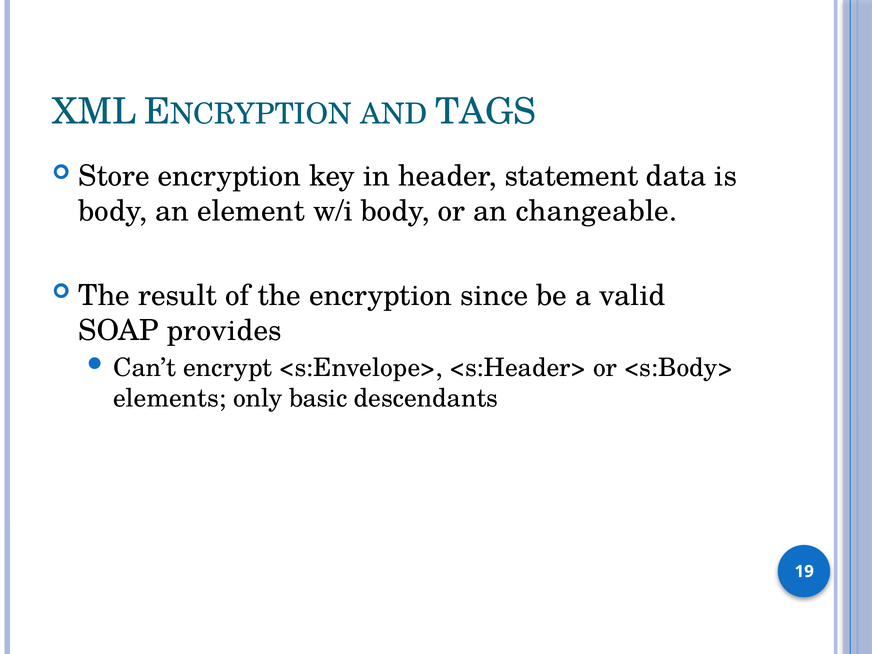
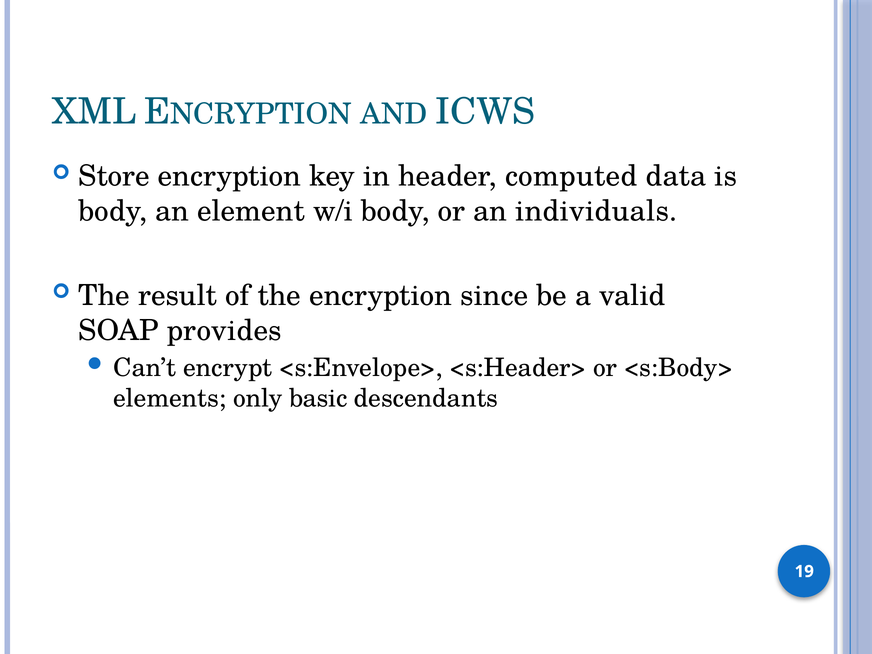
TAGS: TAGS -> ICWS (485, 112)
statement: statement -> computed (571, 176)
changeable: changeable -> individuals (597, 211)
